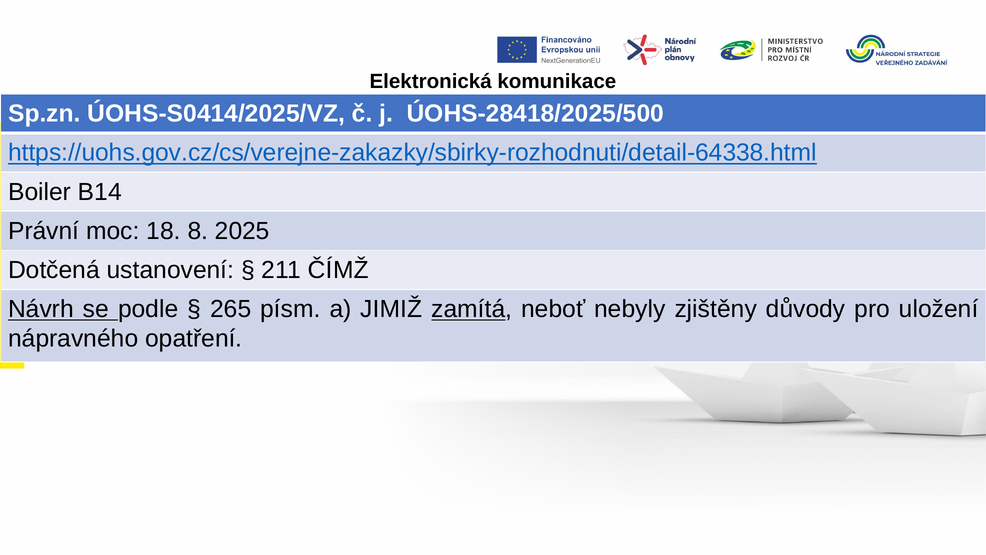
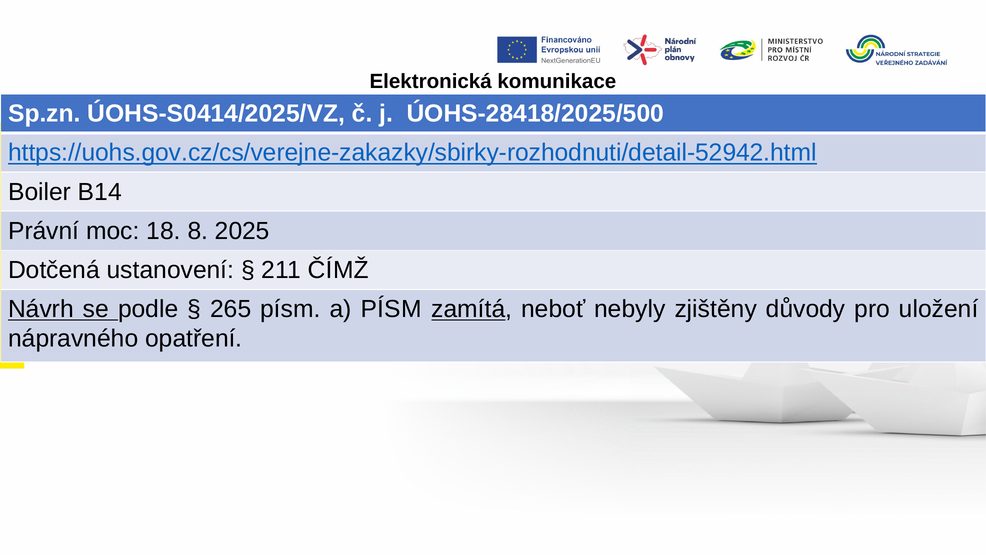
https://uohs.gov.cz/cs/verejne-zakazky/sbirky-rozhodnuti/detail-64338.html: https://uohs.gov.cz/cs/verejne-zakazky/sbirky-rozhodnuti/detail-64338.html -> https://uohs.gov.cz/cs/verejne-zakazky/sbirky-rozhodnuti/detail-52942.html (412, 153)
a JIMIŽ: JIMIŽ -> PÍSM (391, 309)
